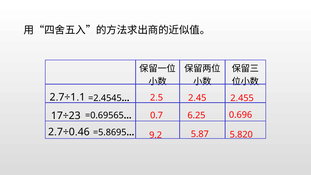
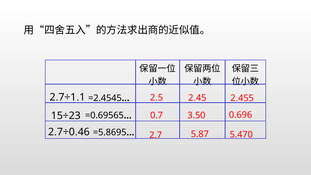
17÷23: 17÷23 -> 15÷23 (66, 116)
6.25: 6.25 -> 3.50 (196, 115)
9.2: 9.2 -> 2.7 (156, 135)
5.820: 5.820 -> 5.470 (241, 135)
